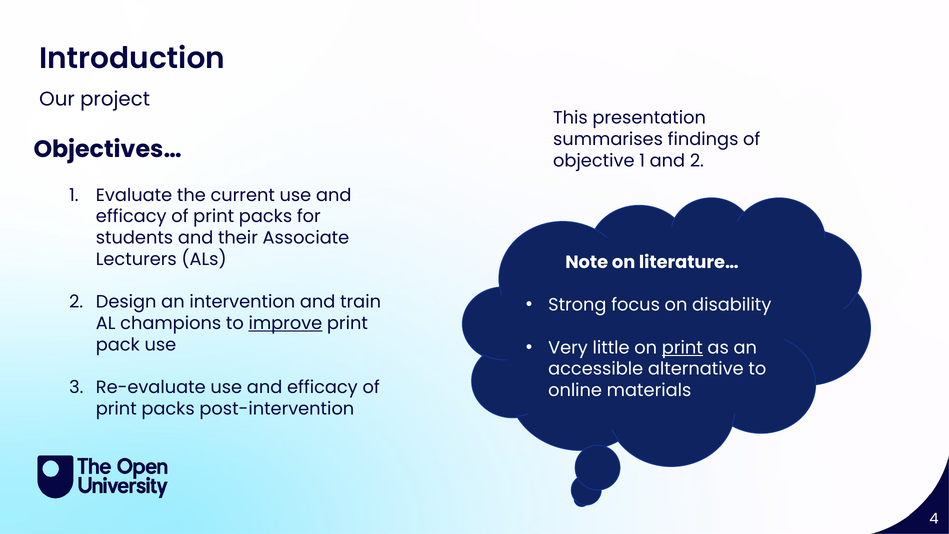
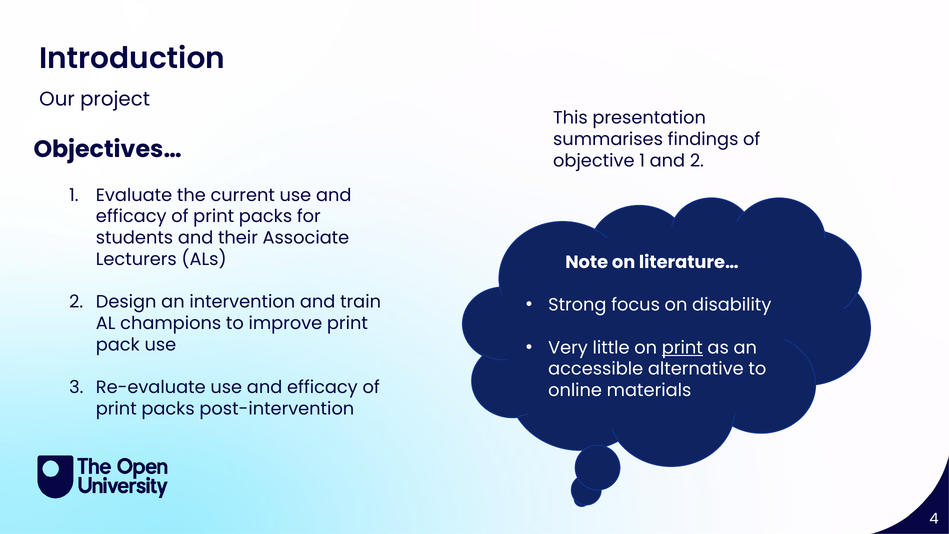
improve underline: present -> none (285, 323)
